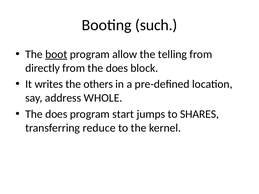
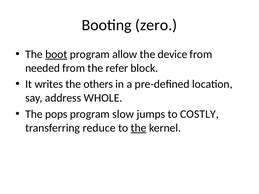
such: such -> zero (156, 25)
telling: telling -> device (173, 54)
directly: directly -> needed (43, 68)
from the does: does -> refer (117, 68)
does: does -> pops (56, 114)
start: start -> slow (123, 114)
SHARES: SHARES -> COSTLY (199, 114)
the underline: none -> present (139, 128)
